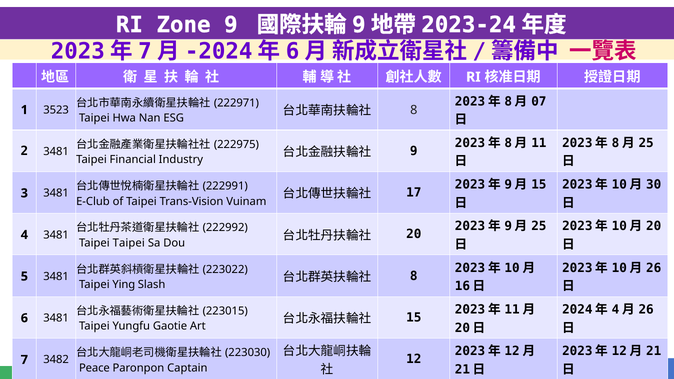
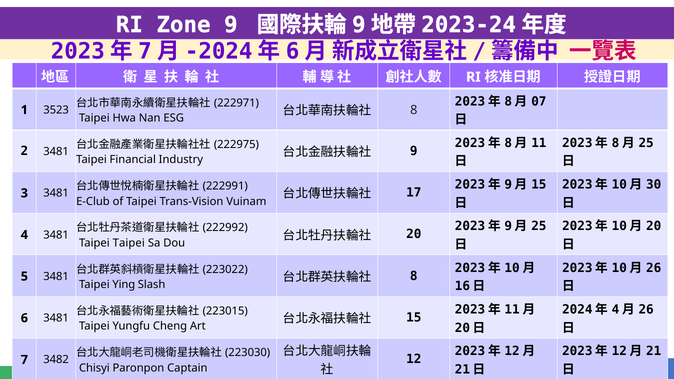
Gaotie: Gaotie -> Cheng (170, 326)
Peace: Peace -> Chisyi (94, 368)
